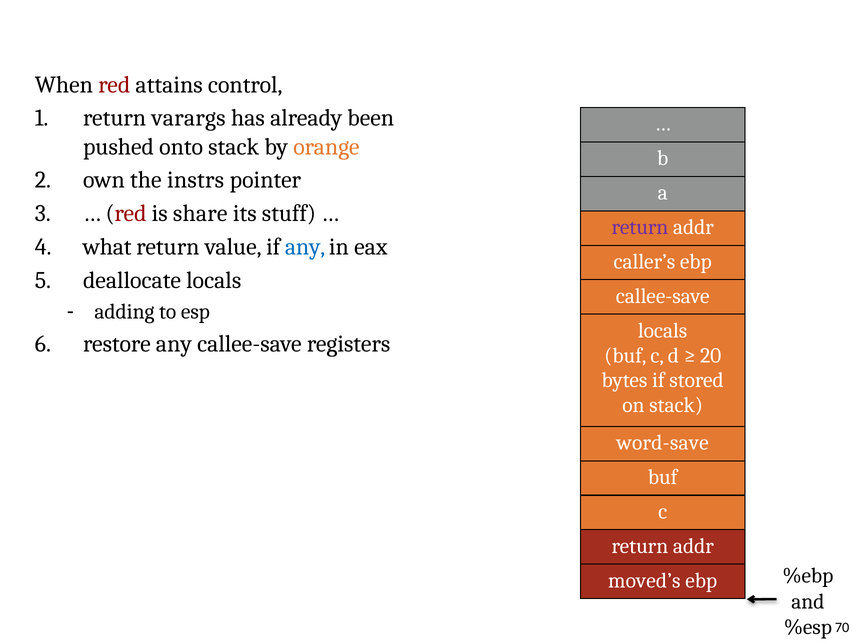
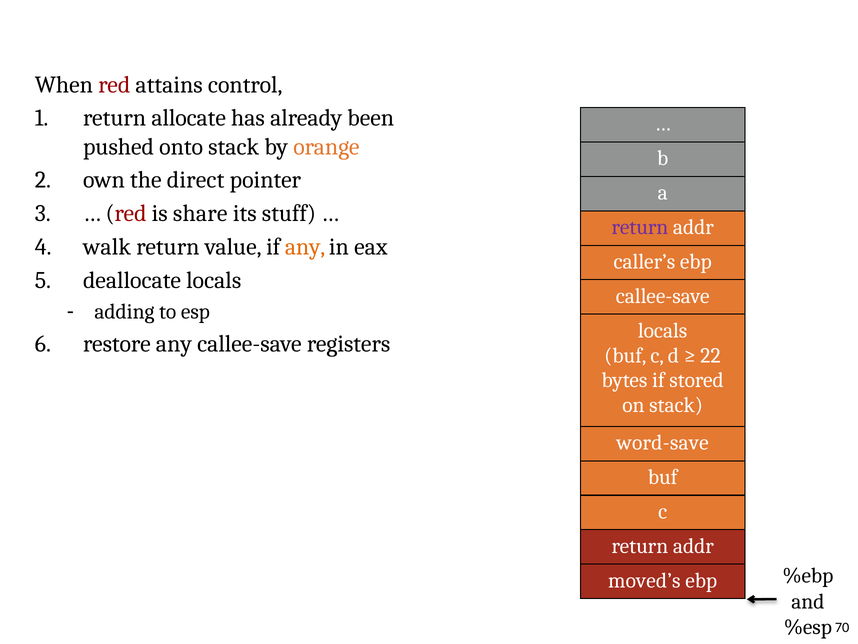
varargs: varargs -> allocate (189, 118)
instrs: instrs -> direct (196, 180)
what: what -> walk (107, 247)
any colour: blue -> orange (305, 247)
20: 20 -> 22 (711, 355)
